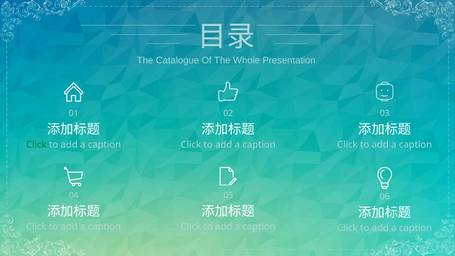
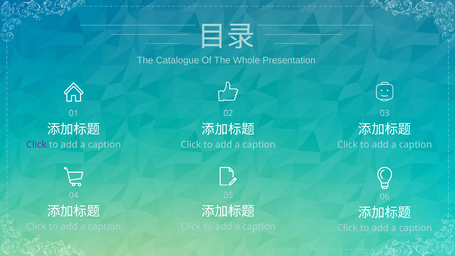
Click colour: green -> purple (36, 145)
